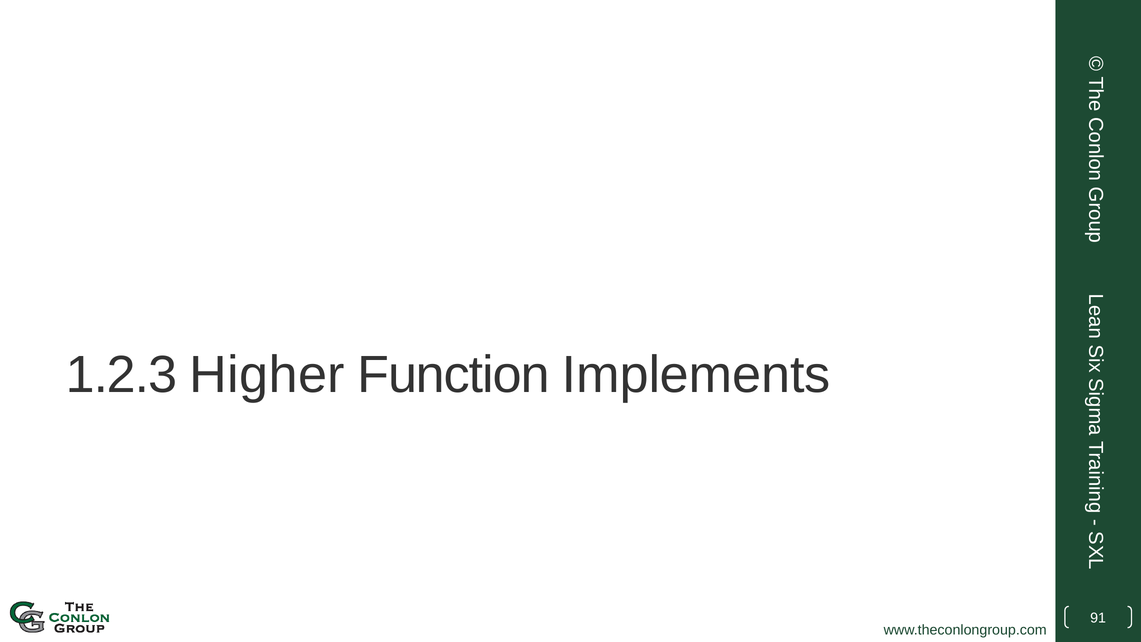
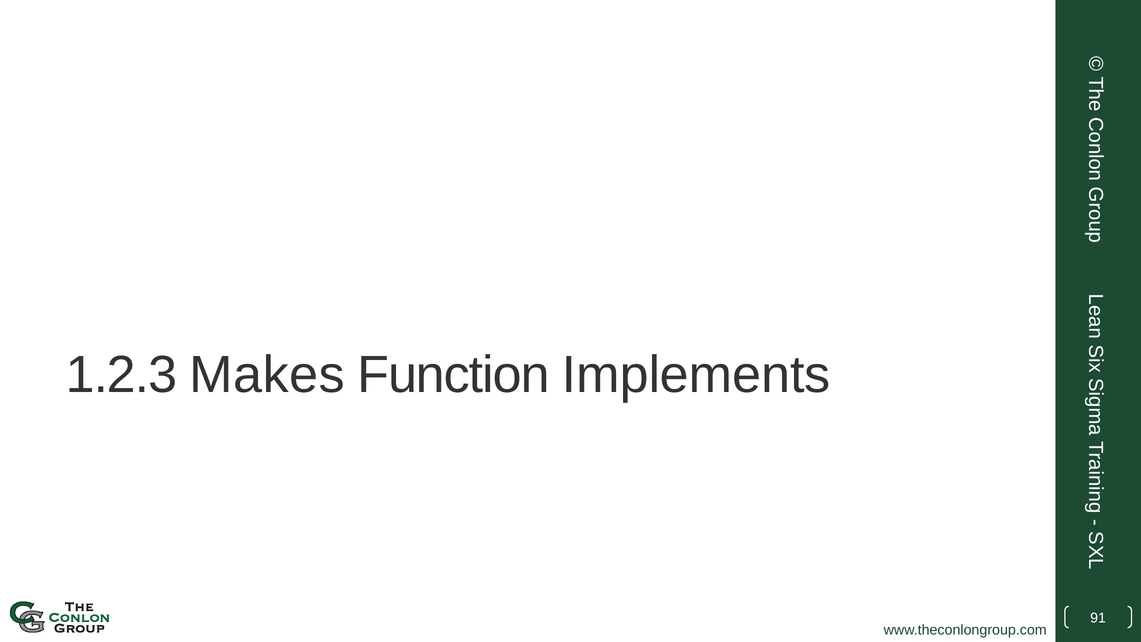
Higher: Higher -> Makes (267, 375)
